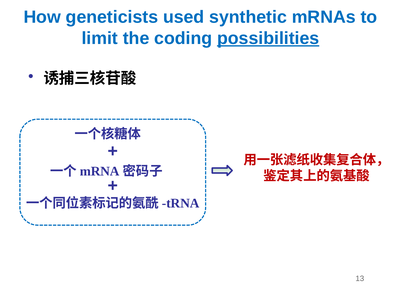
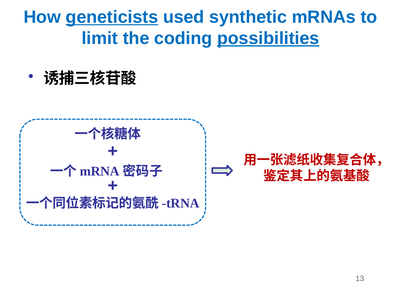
geneticists underline: none -> present (112, 17)
